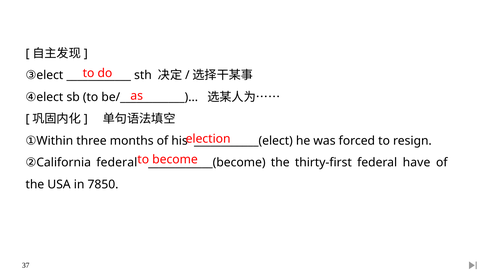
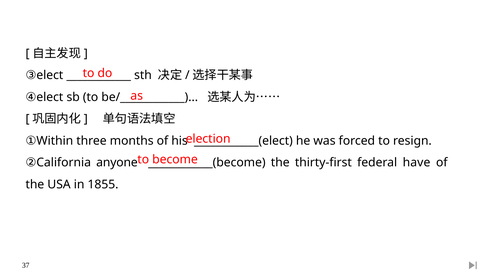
federal: federal -> anyone (117, 162)
7850: 7850 -> 1855 (103, 184)
